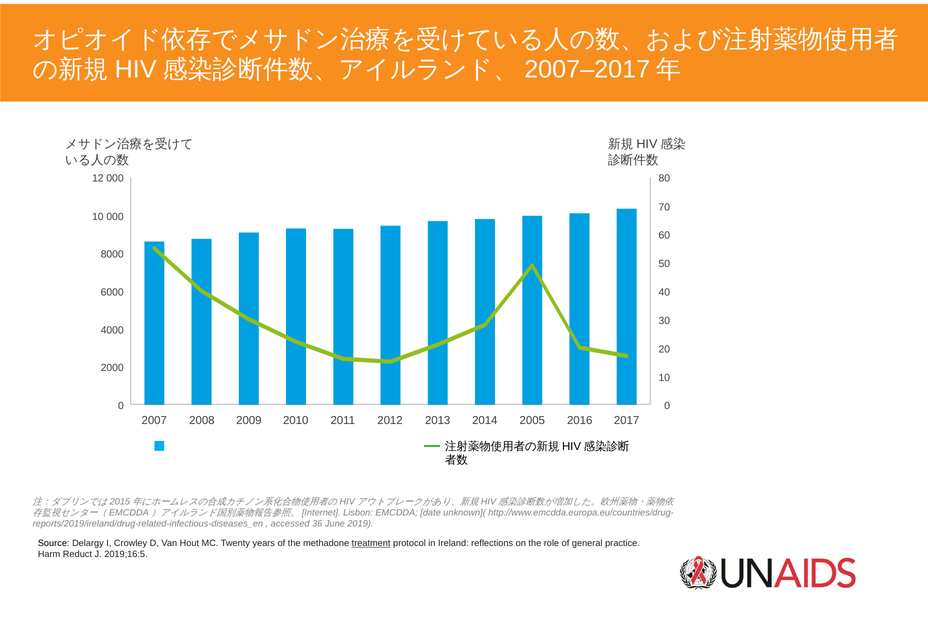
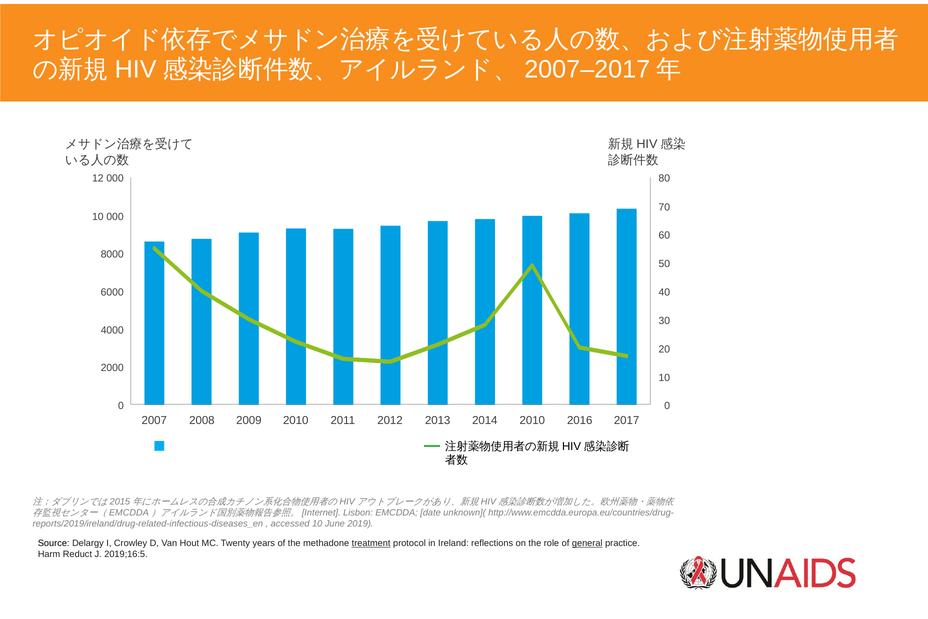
2014 2005: 2005 -> 2010 (532, 420)
accessed 36: 36 -> 10 (317, 523)
general underline: none -> present (587, 543)
